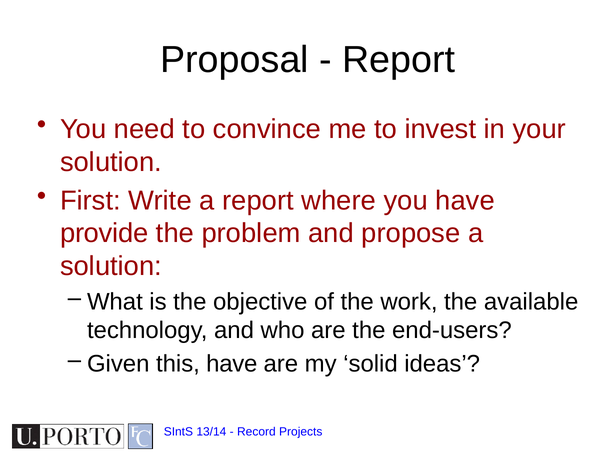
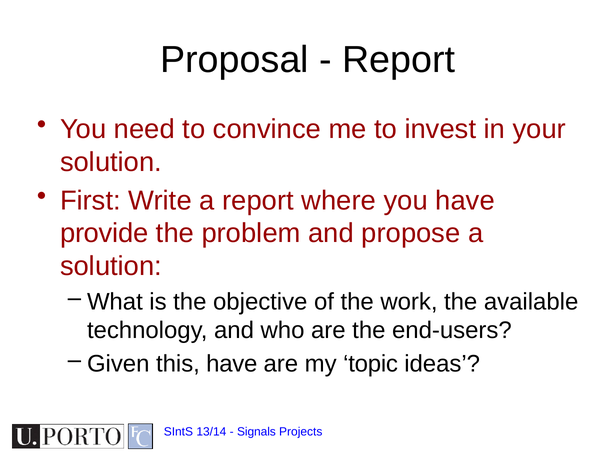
solid: solid -> topic (371, 364)
Record: Record -> Signals (256, 432)
